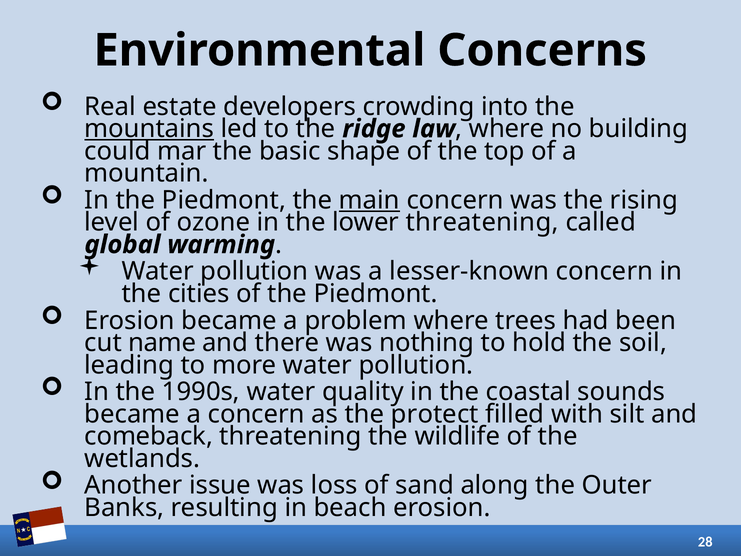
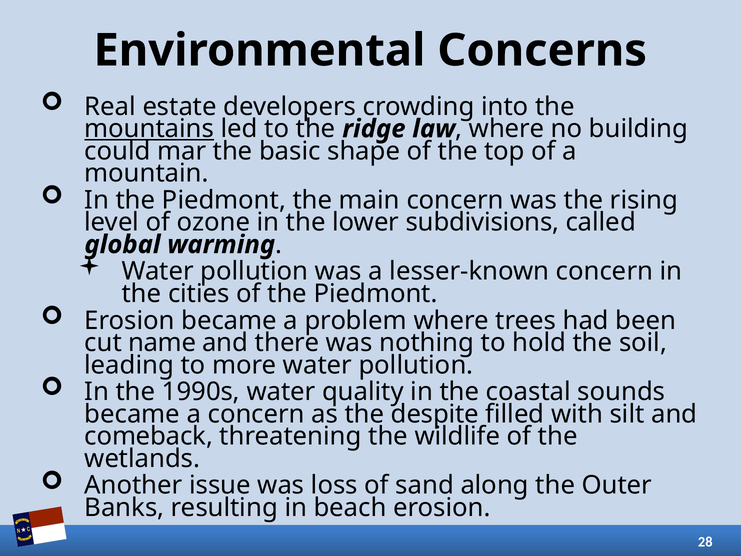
main underline: present -> none (369, 200)
lower threatening: threatening -> subdivisions (482, 222)
protect: protect -> despite (435, 414)
